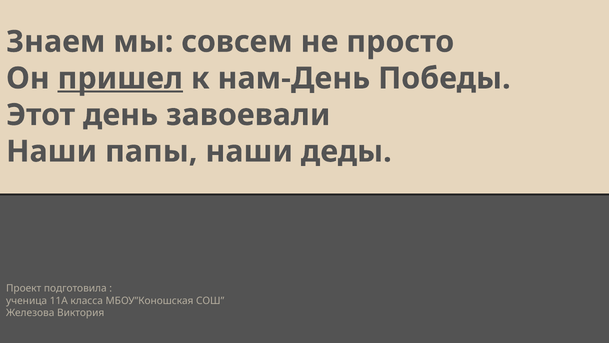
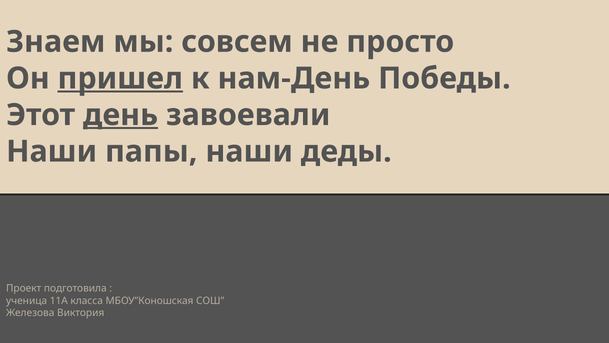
день underline: none -> present (121, 115)
